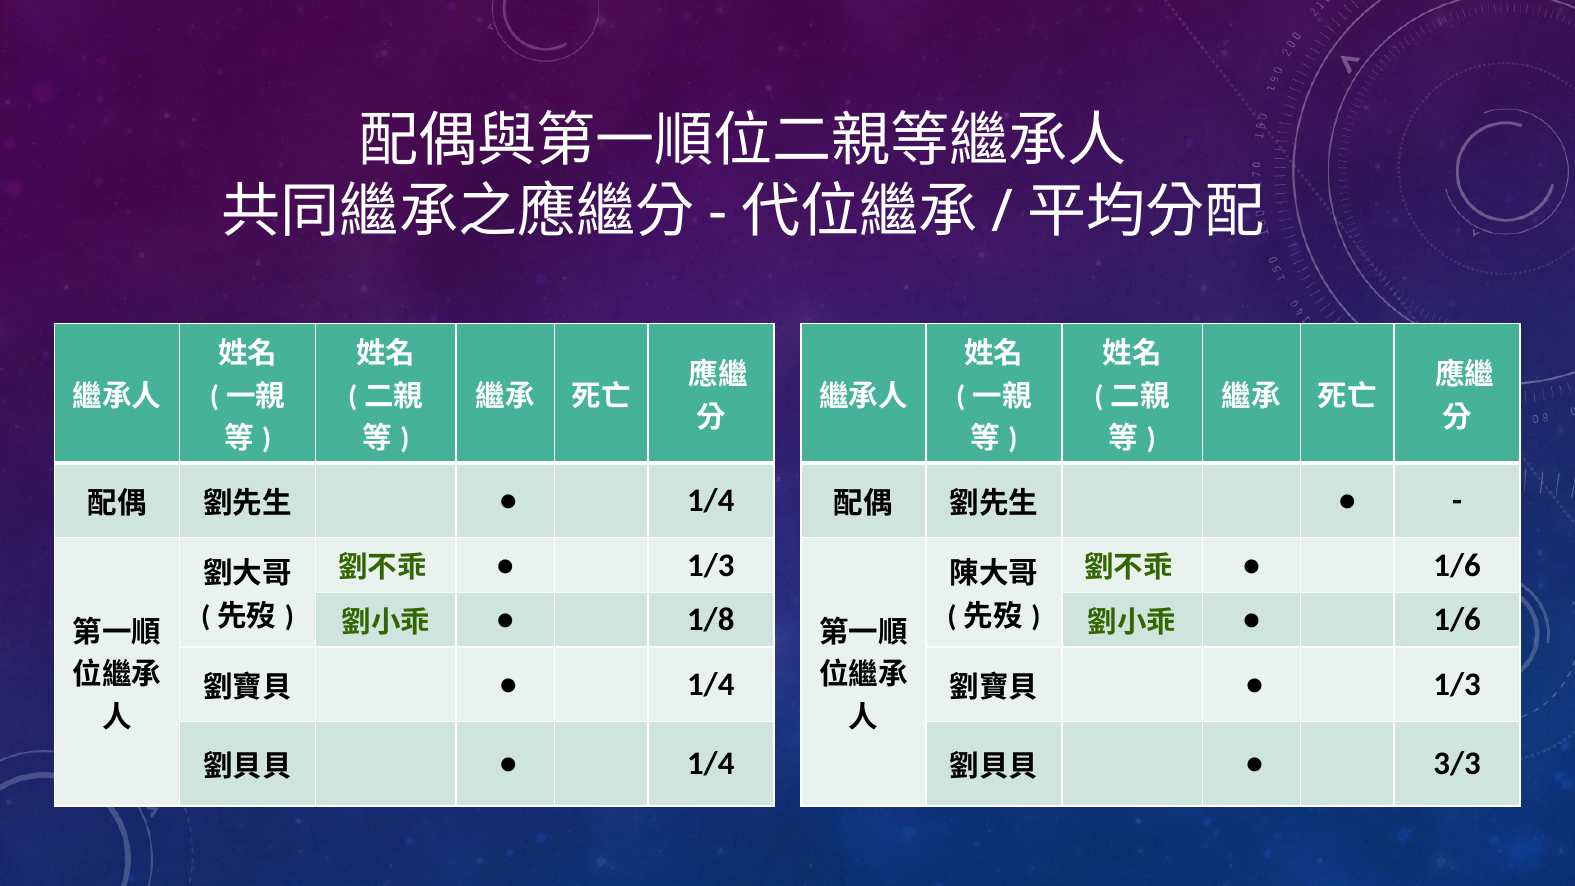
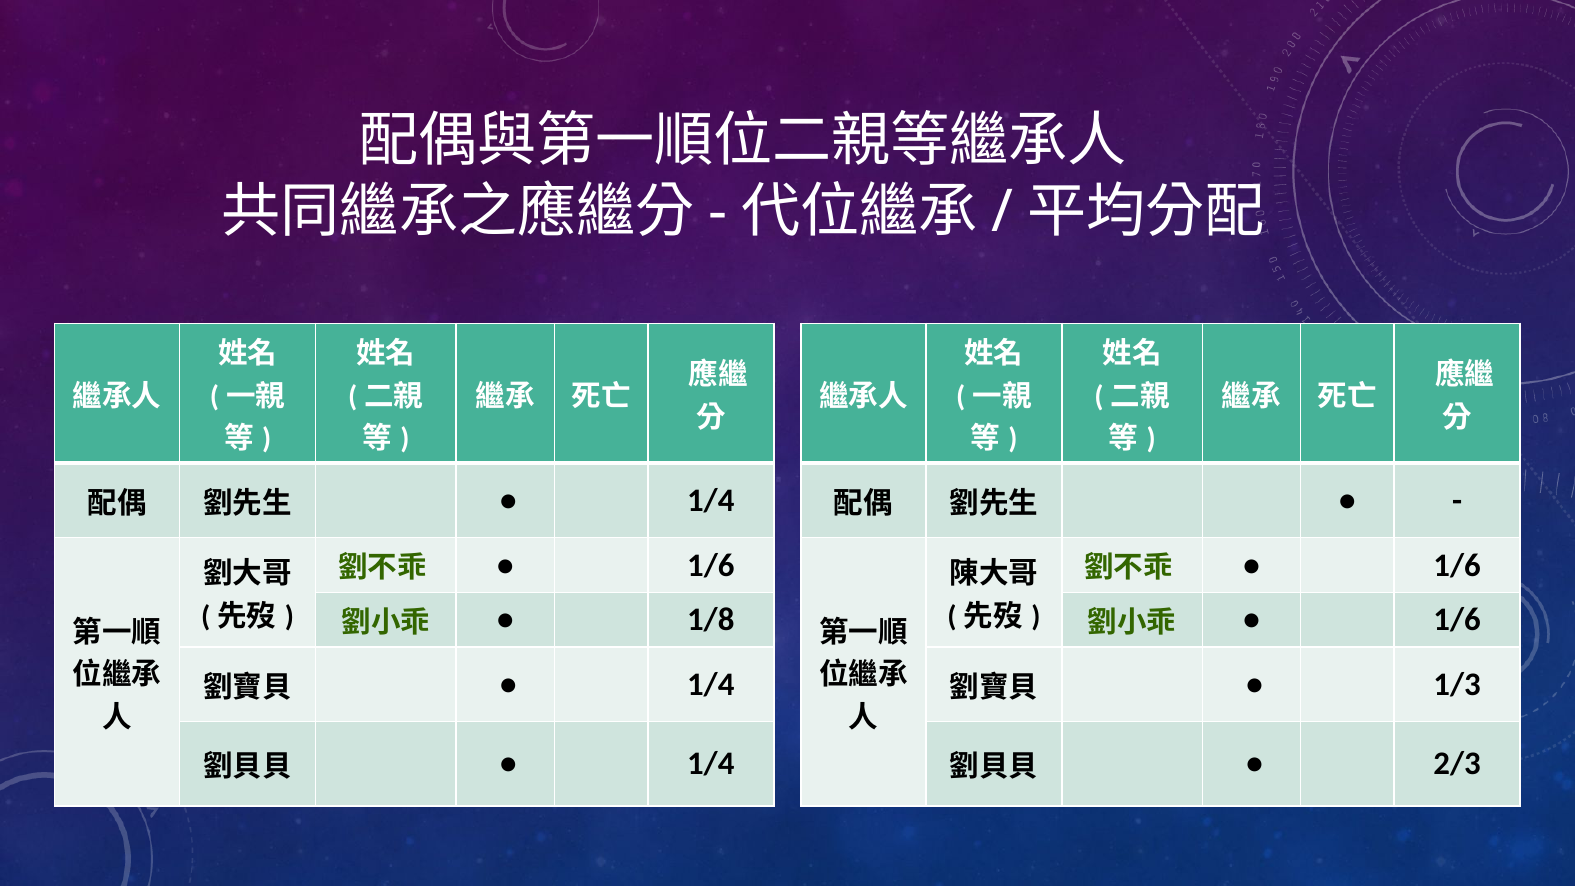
1/3: 1/3 -> 1/6 (711, 565)
3/3: 3/3 -> 2/3 (1457, 764)
